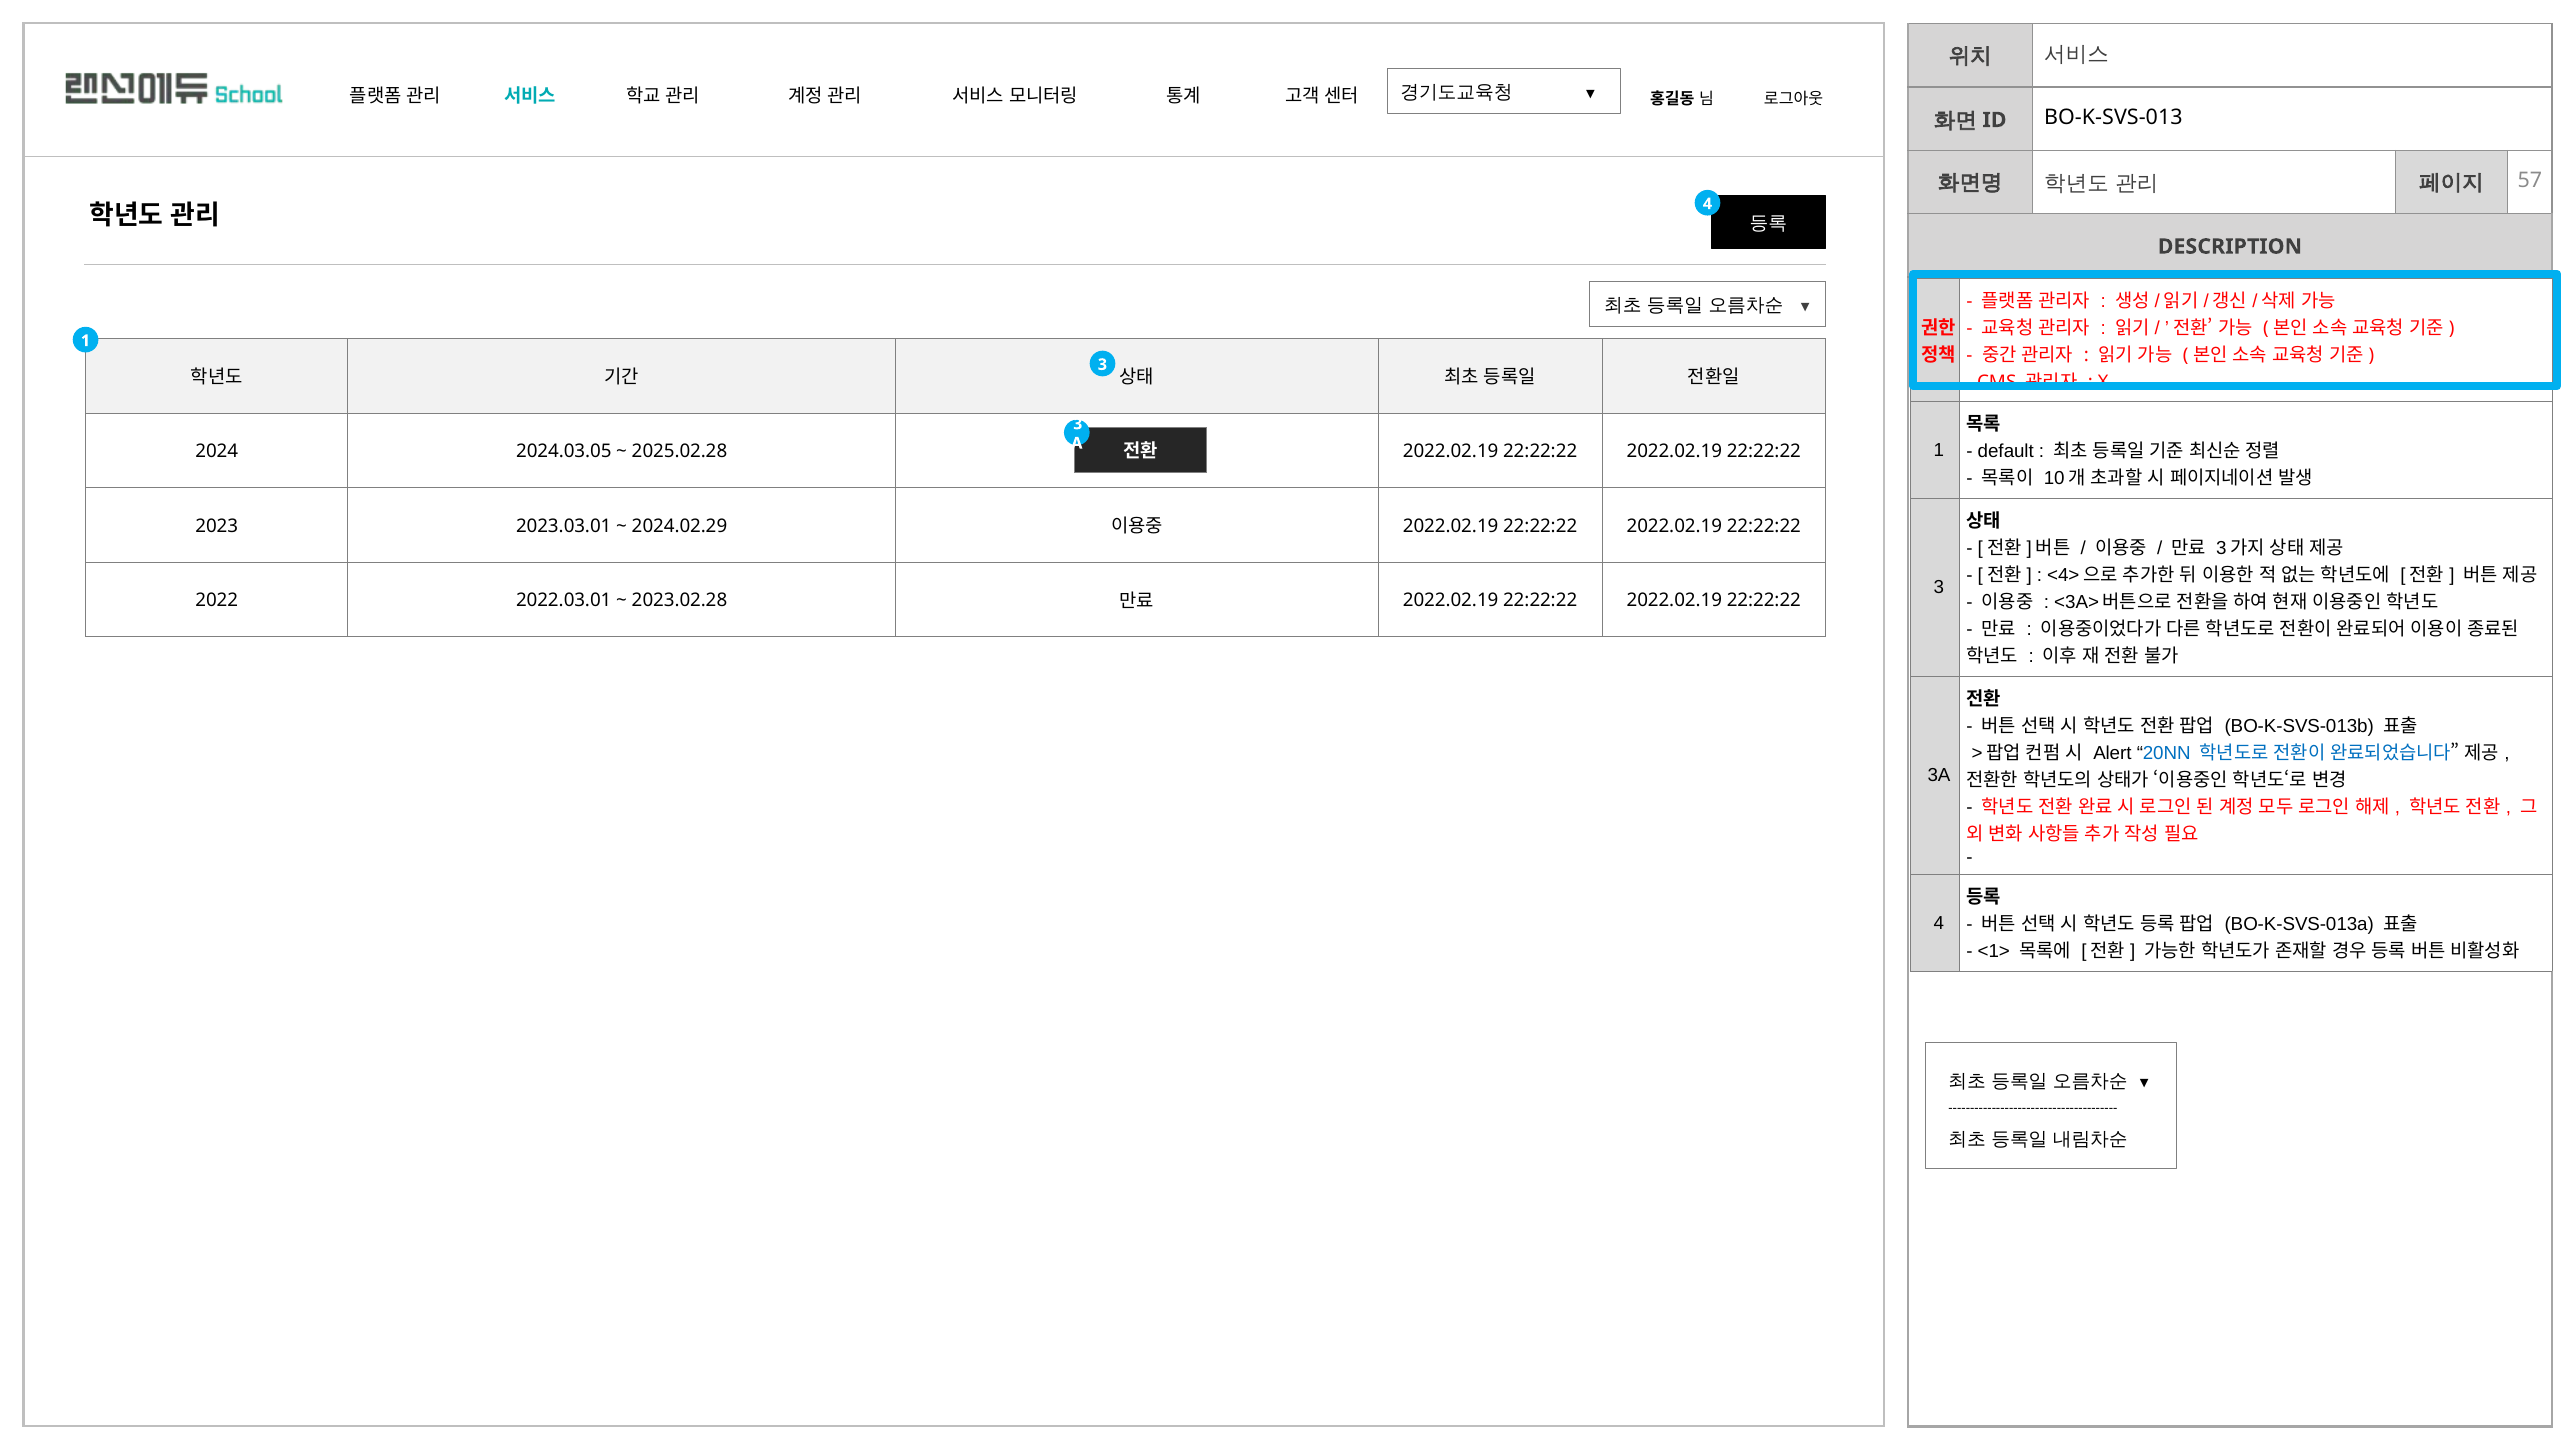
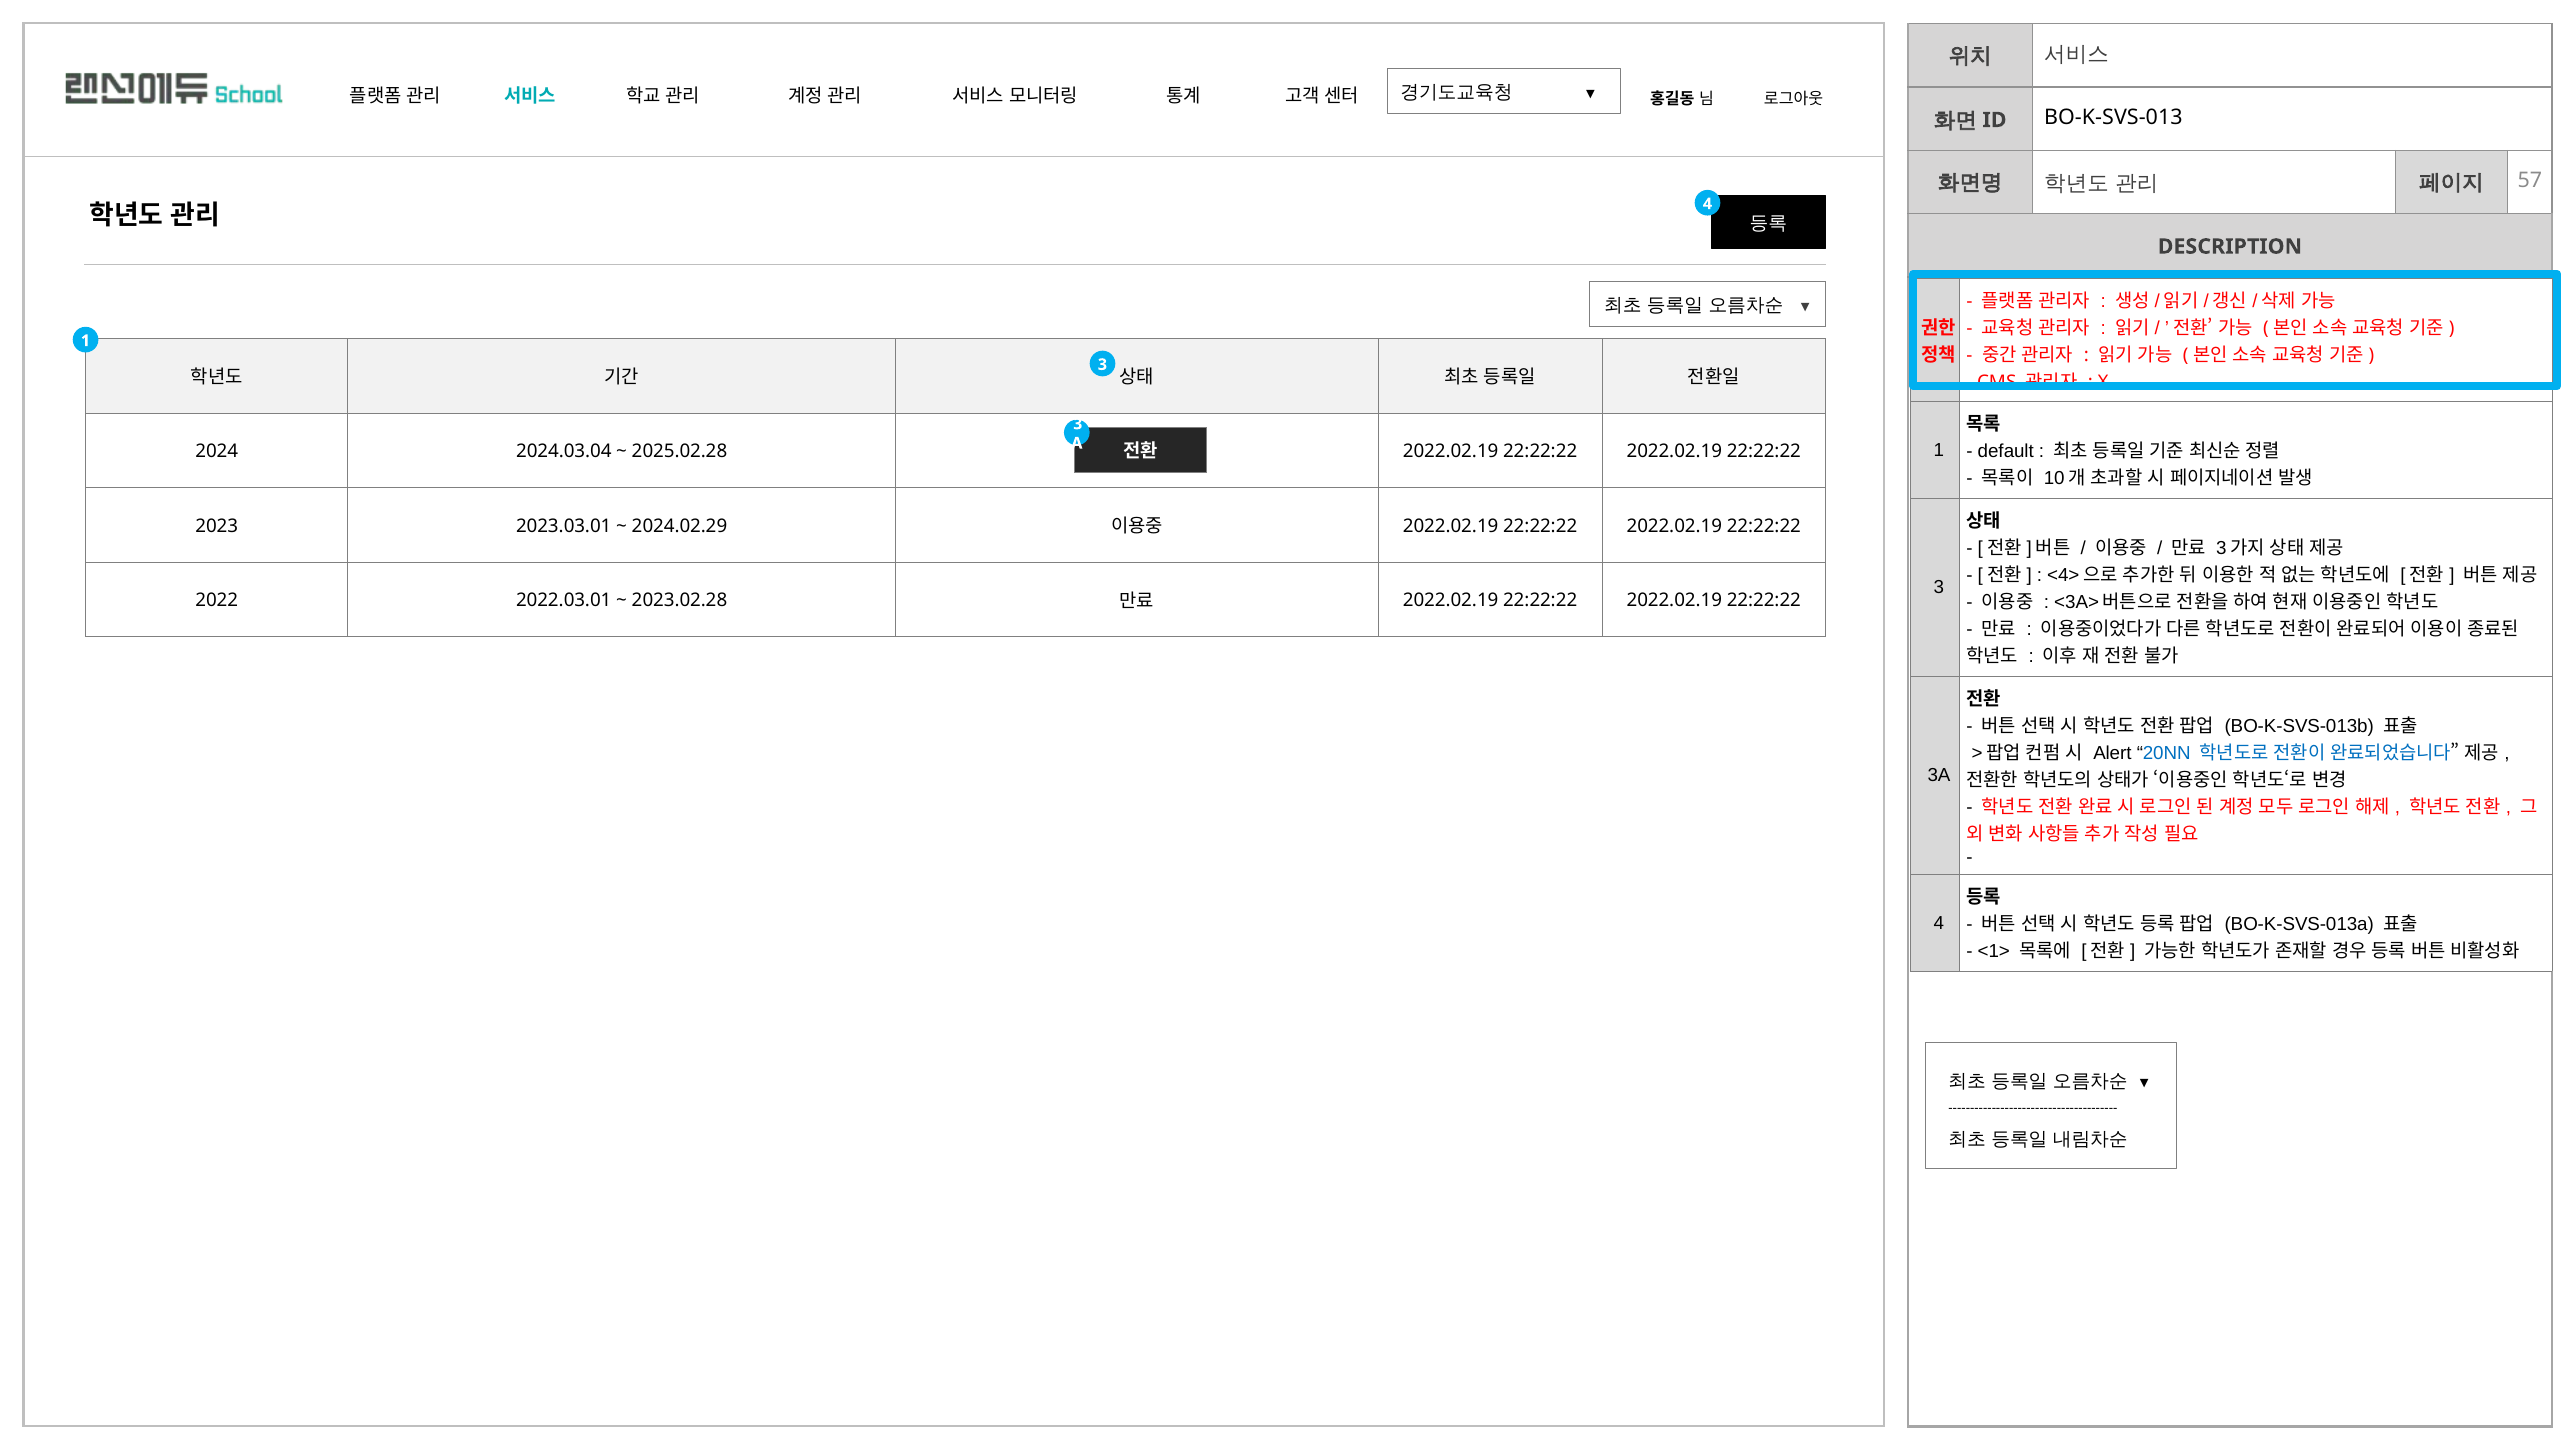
2024.03.05: 2024.03.05 -> 2024.03.04 (564, 451)
